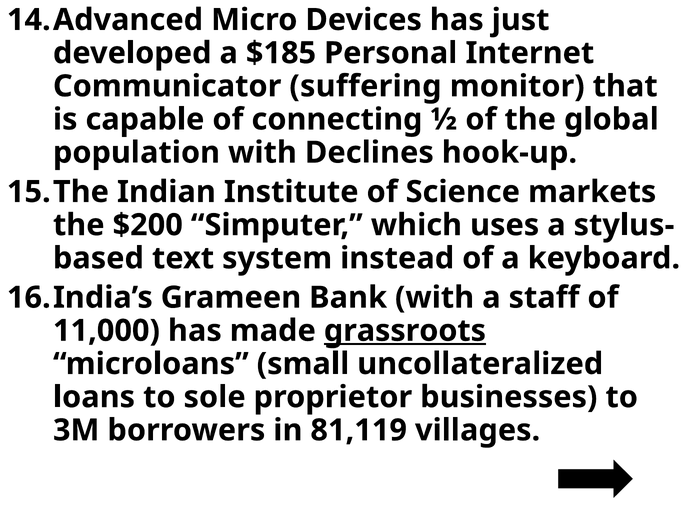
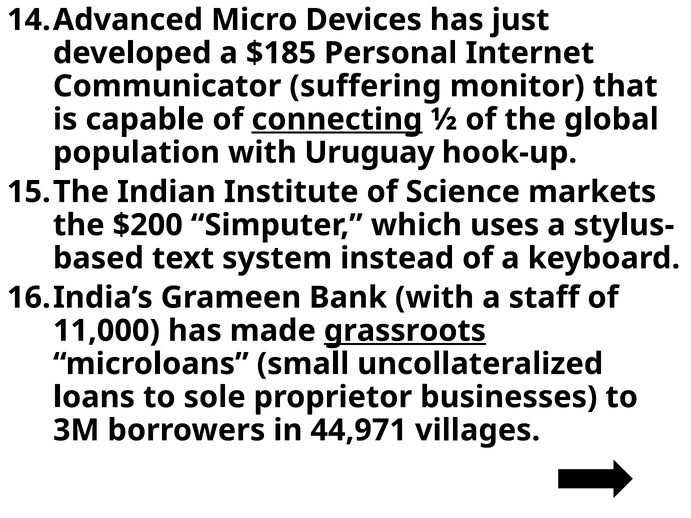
connecting underline: none -> present (337, 119)
Declines: Declines -> Uruguay (369, 153)
81,119: 81,119 -> 44,971 (359, 430)
